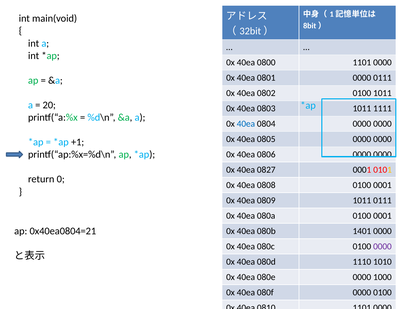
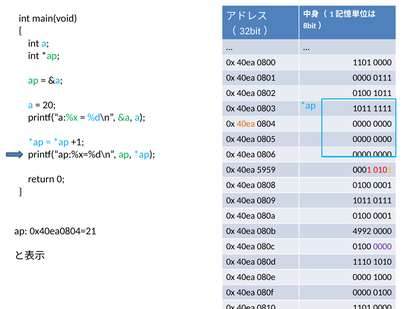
40ea colour: blue -> orange (246, 124)
0827: 0827 -> 5959 (266, 170)
1401: 1401 -> 4992 (362, 231)
